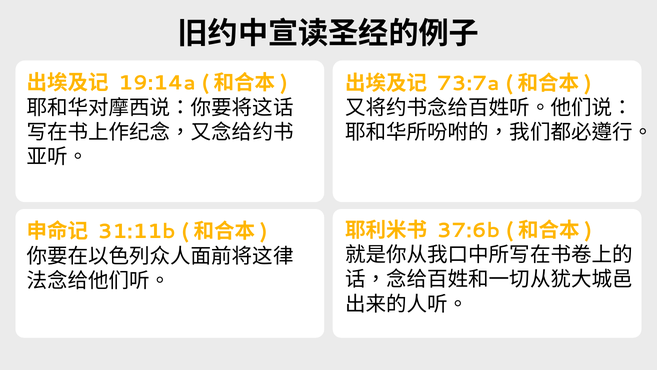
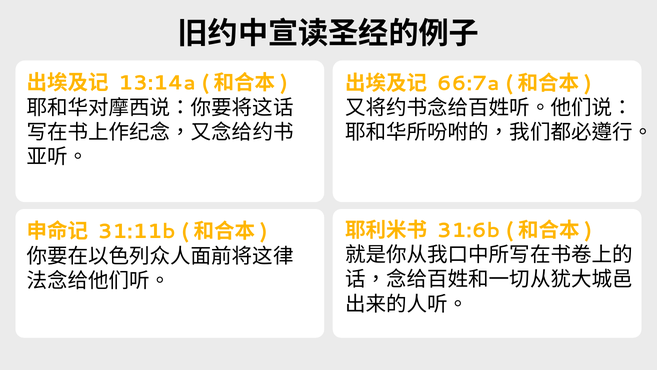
19:14a: 19:14a -> 13:14a (157, 83)
73:7a: 73:7a -> 66:7a (468, 83)
37:6b: 37:6b -> 31:6b (468, 230)
